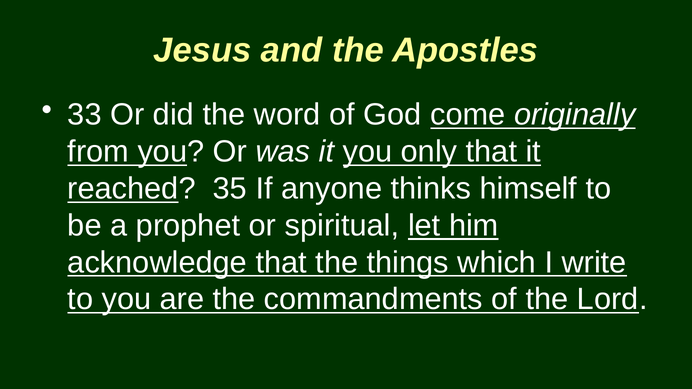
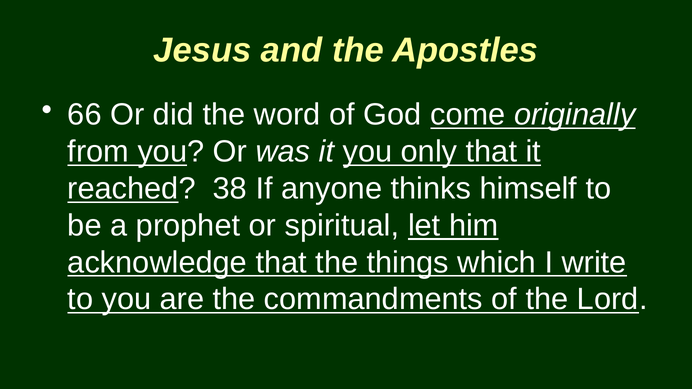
33: 33 -> 66 (85, 115)
35: 35 -> 38 (230, 189)
